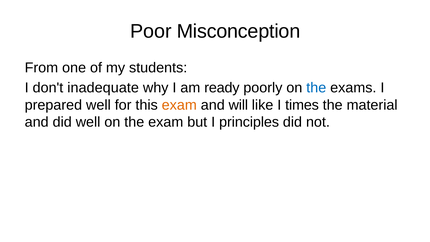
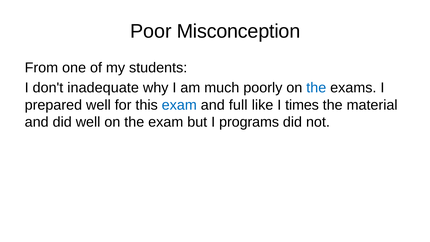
ready: ready -> much (222, 88)
exam colour: orange -> blue (179, 105)
will: will -> full (238, 105)
principles: principles -> programs (249, 122)
